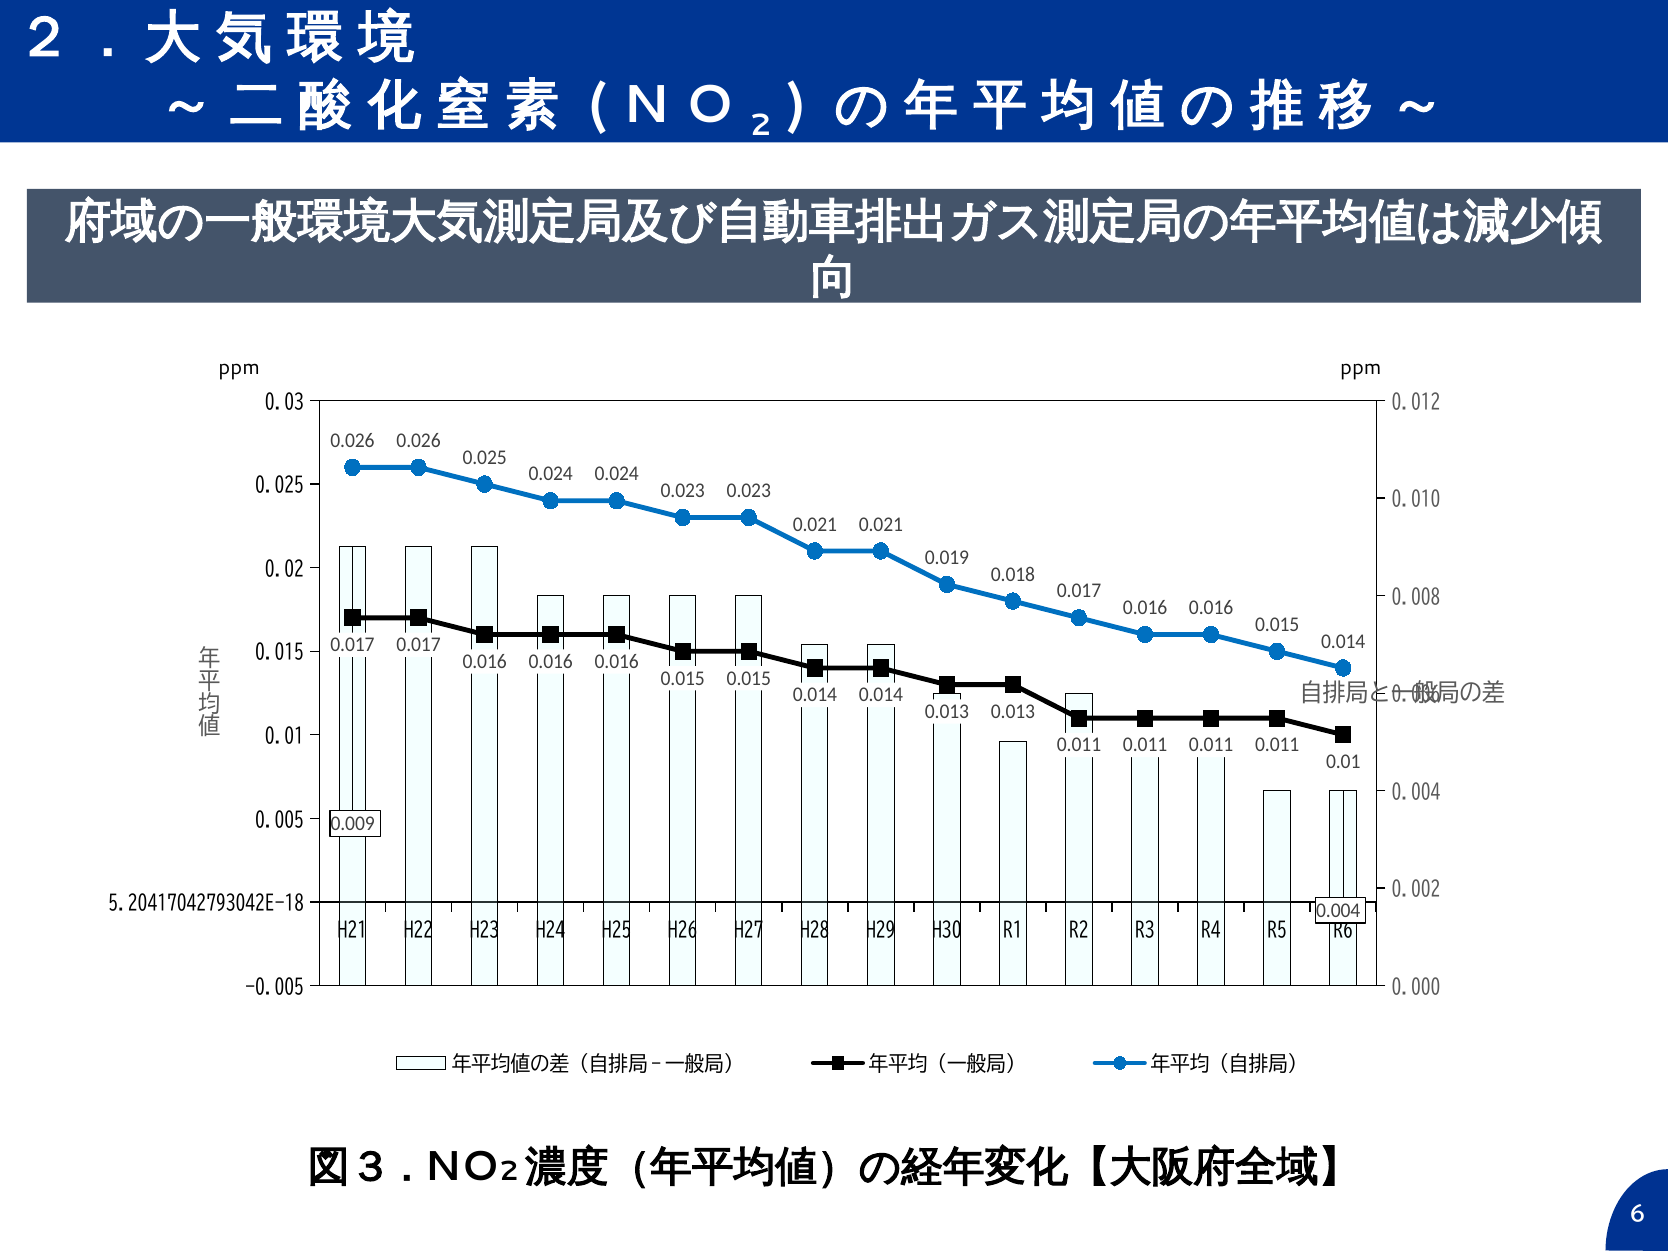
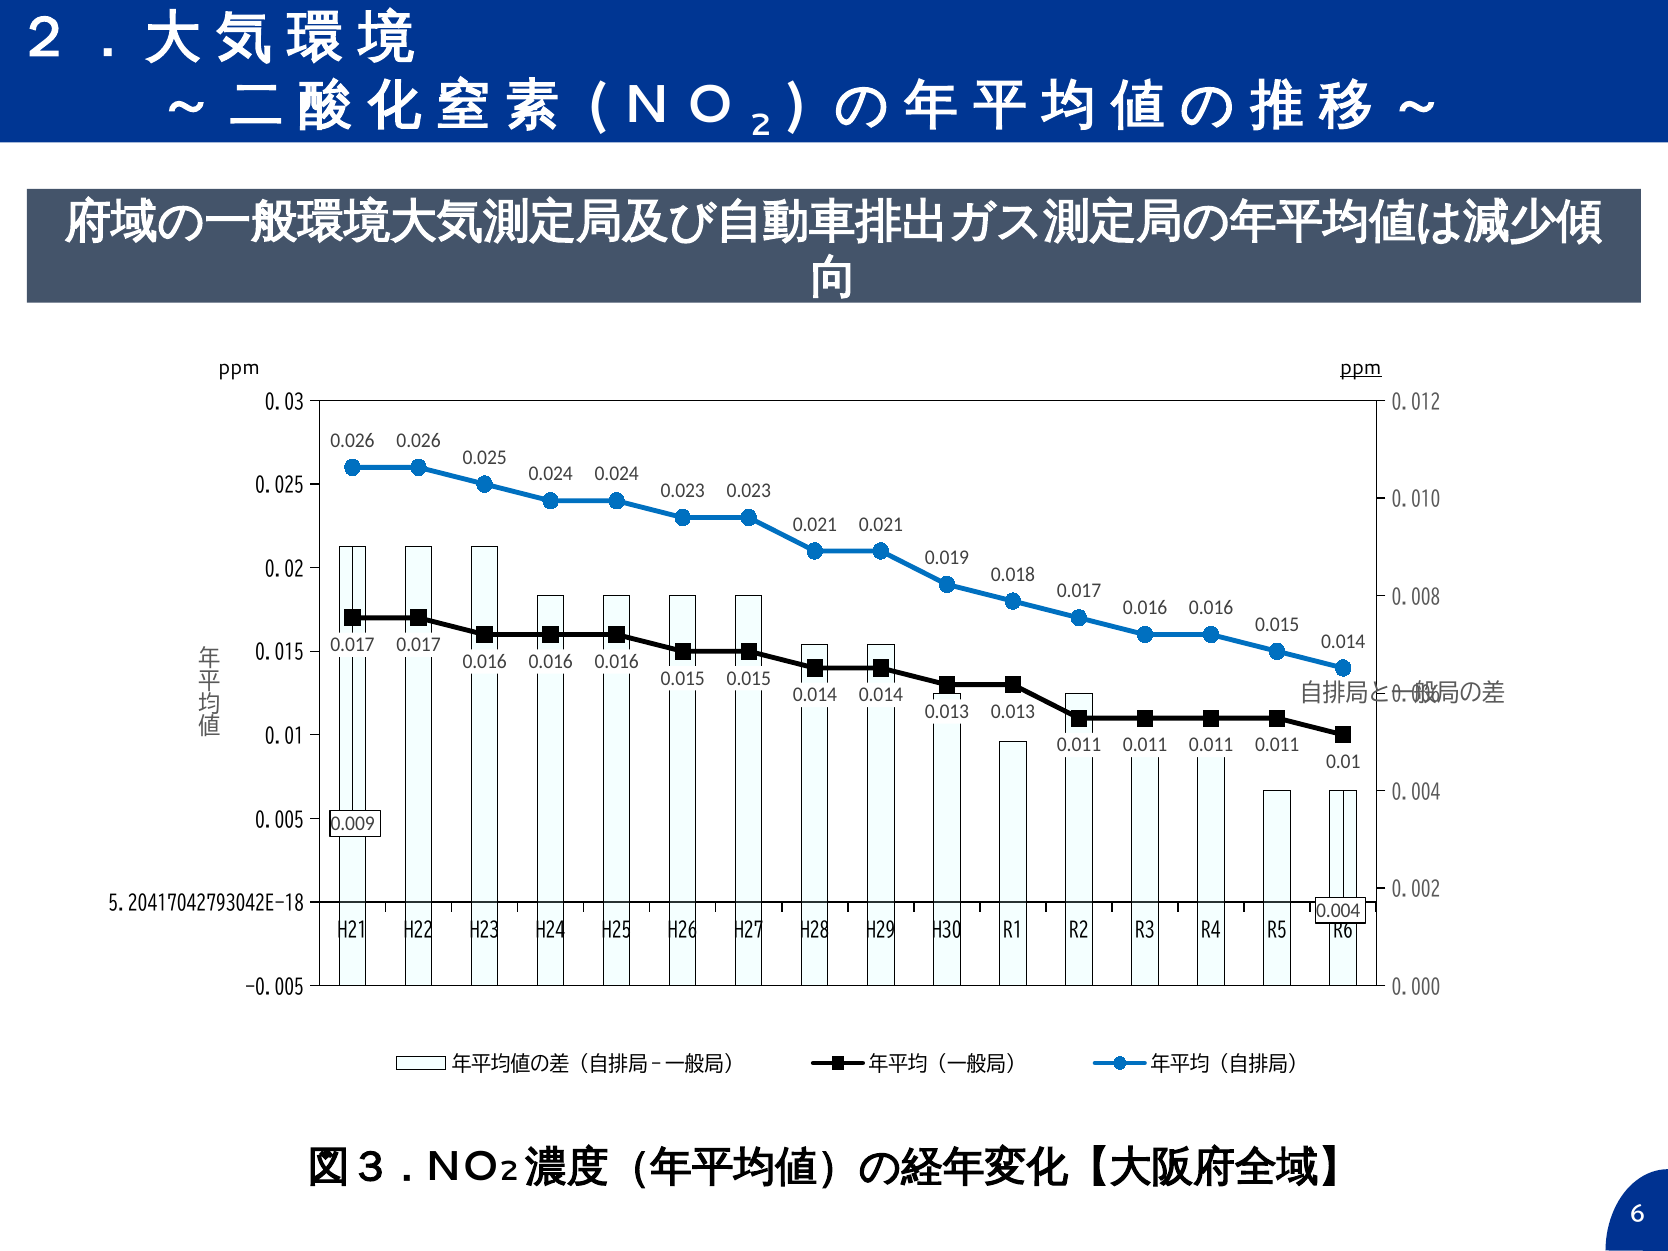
ppm underline: none -> present (1361, 367)
